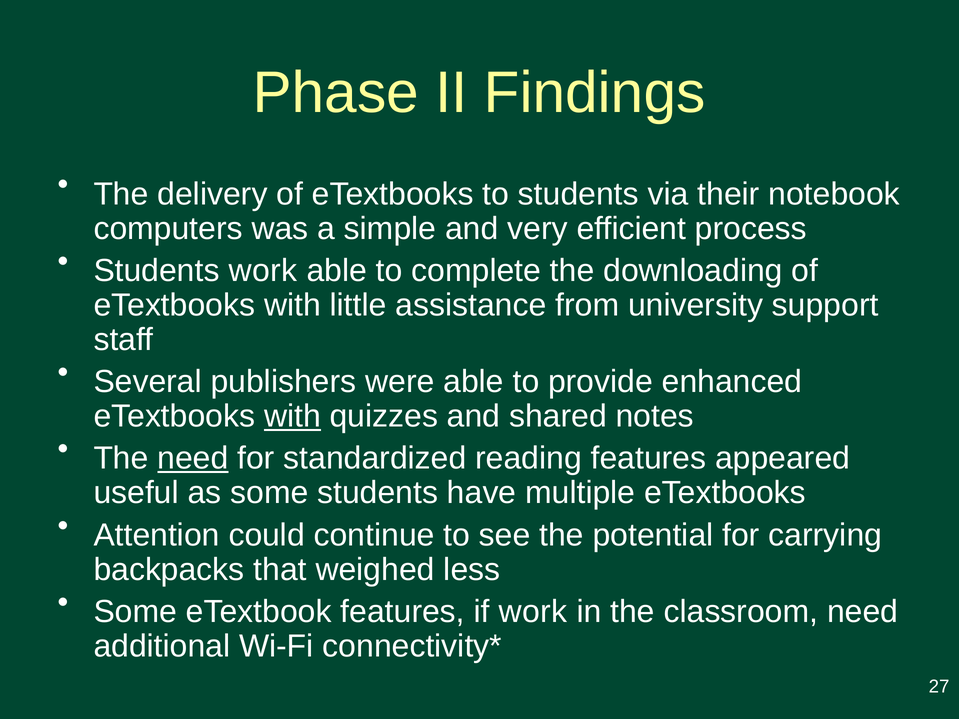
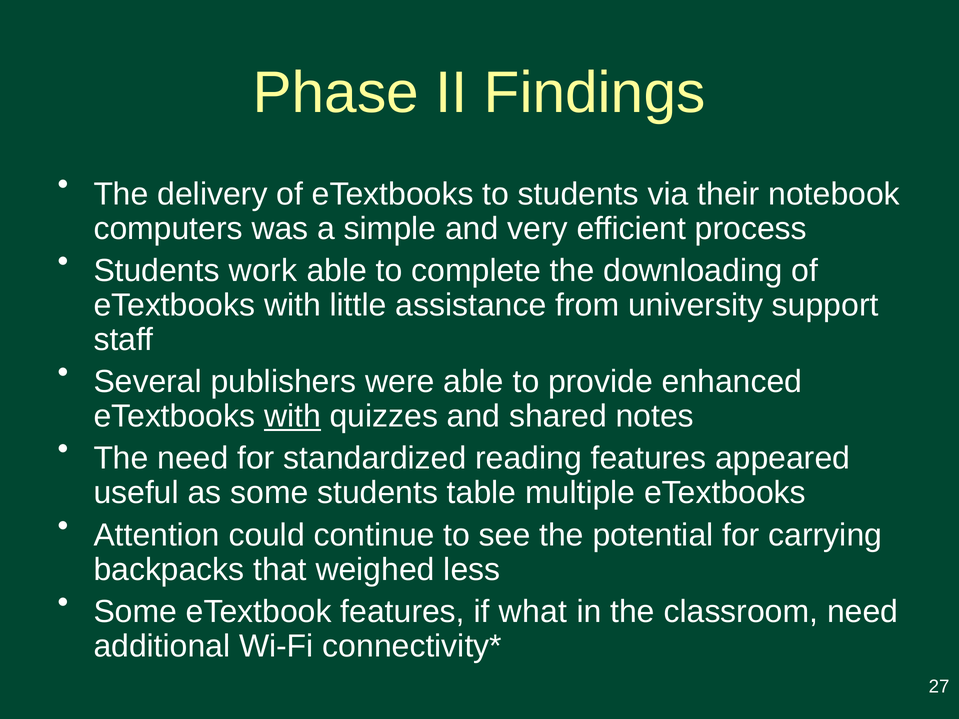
need underline: present -> none (193, 459)
have: have -> table (482, 493)
if work: work -> what (533, 612)
